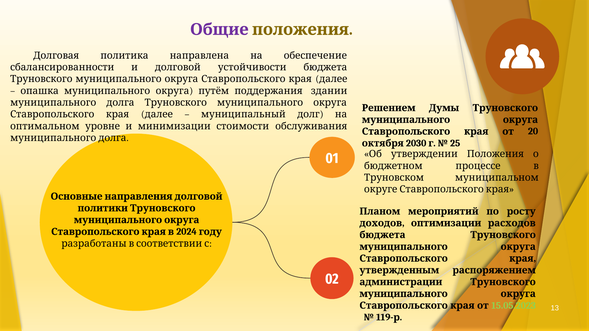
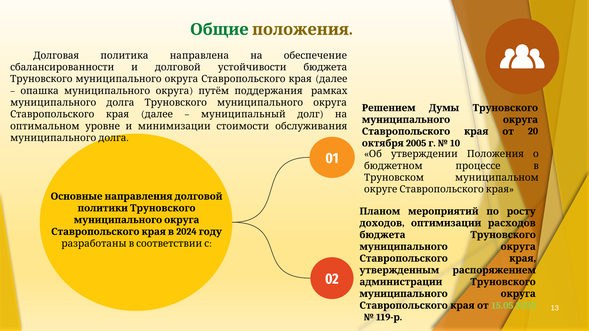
Общие colour: purple -> green (219, 29)
здании: здании -> рамках (329, 91)
2030: 2030 -> 2005 (416, 143)
25: 25 -> 10 (455, 143)
